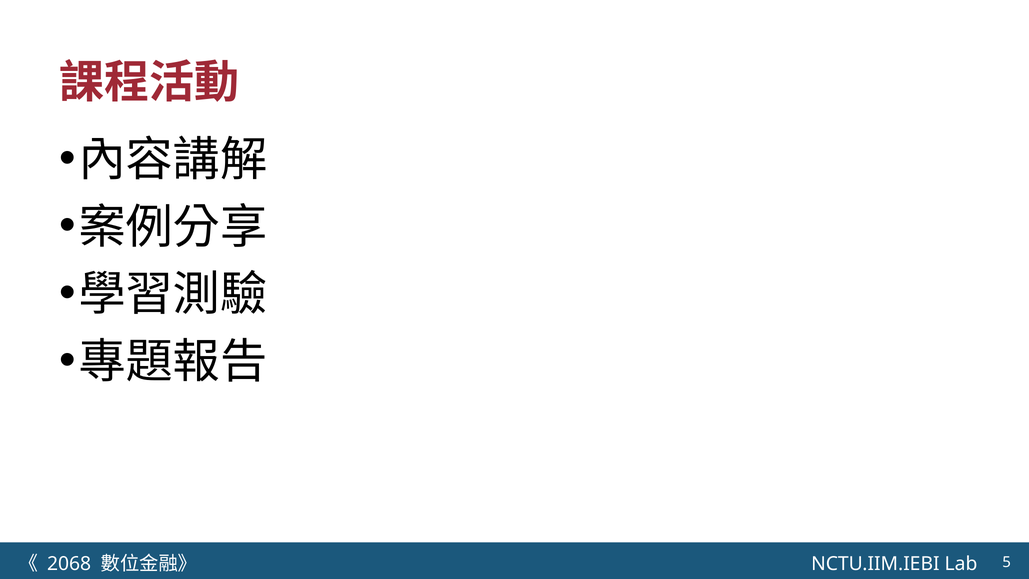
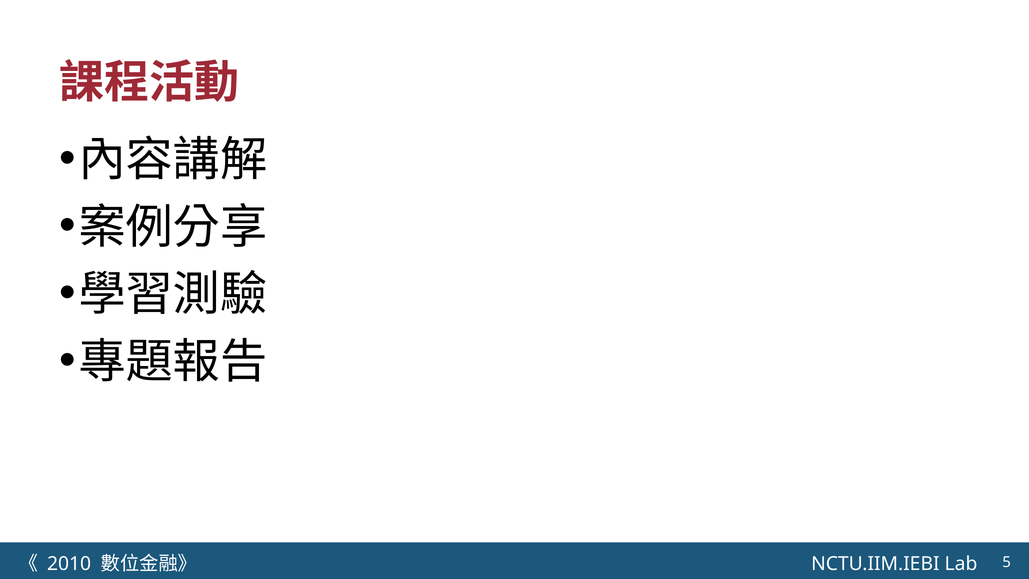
2068: 2068 -> 2010 (69, 563)
